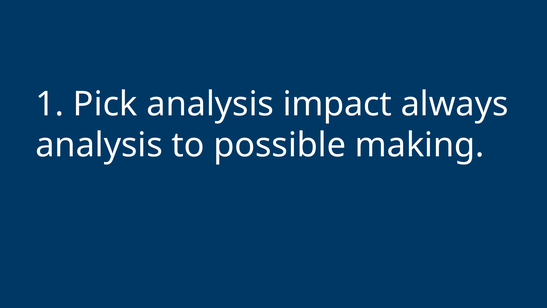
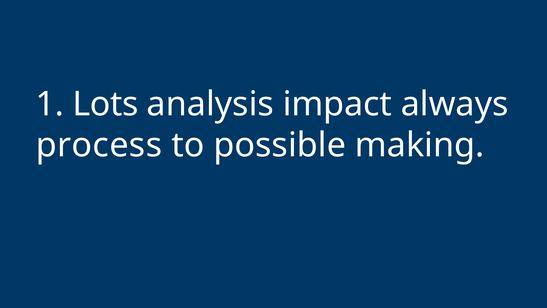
Pick: Pick -> Lots (106, 104)
analysis: analysis -> process (99, 145)
